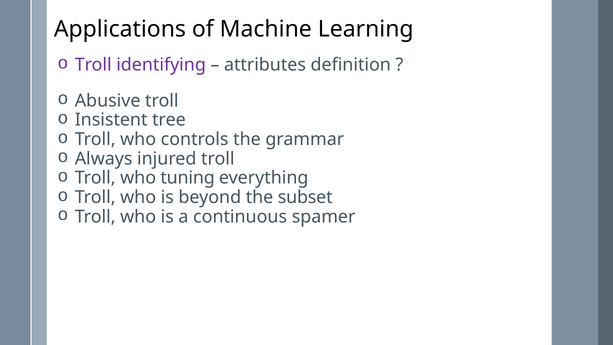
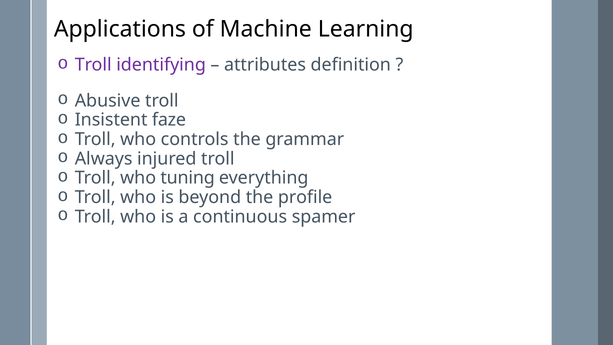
tree: tree -> faze (169, 120)
subset: subset -> profile (305, 197)
